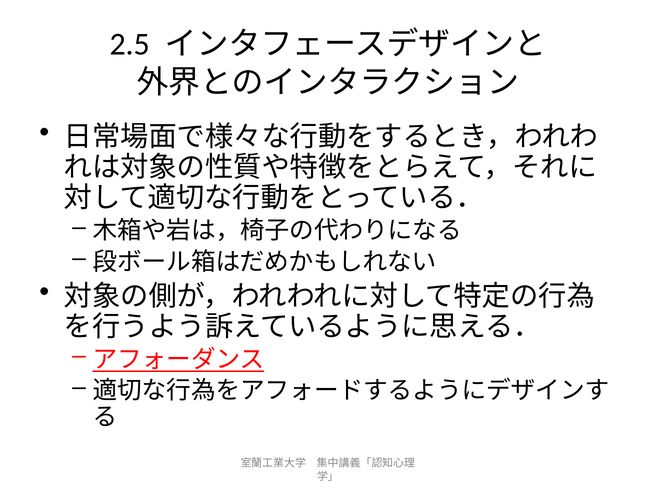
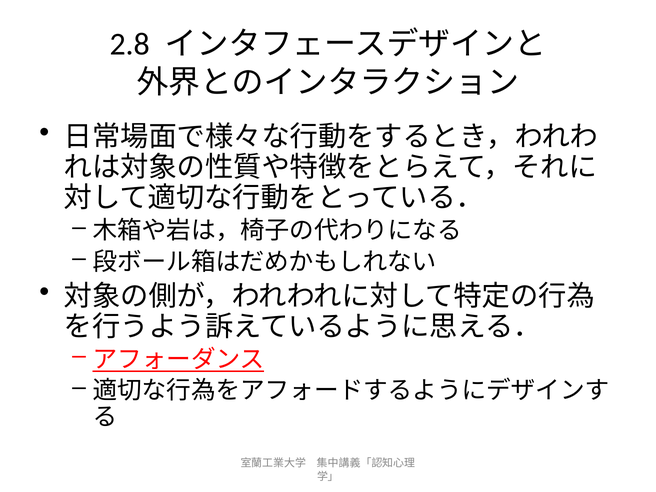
2.5: 2.5 -> 2.8 (130, 44)
